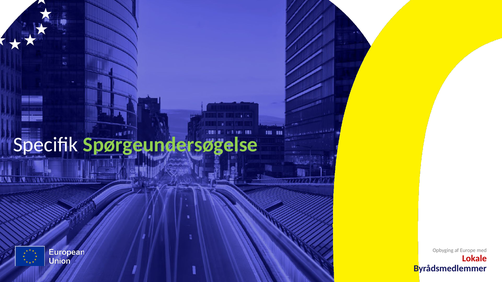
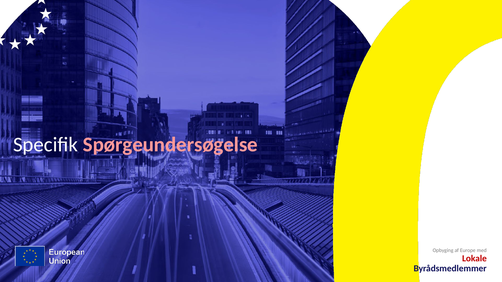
Spørgeundersøgelse colour: light green -> pink (170, 145)
